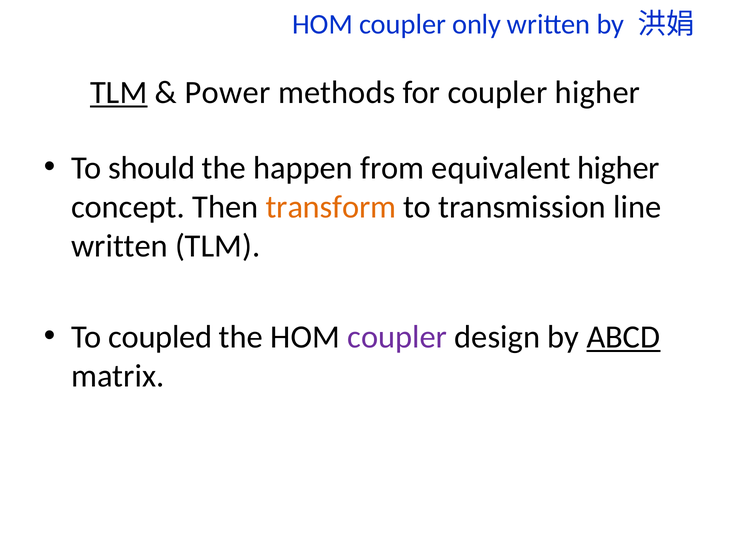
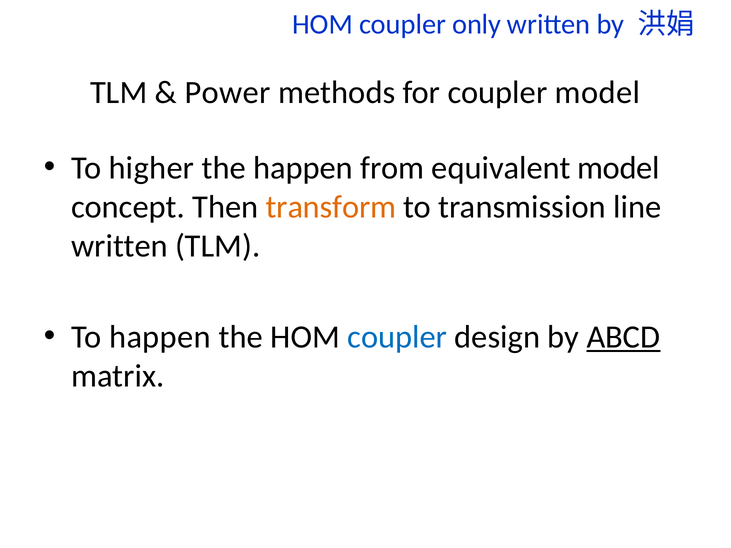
TLM underline: present -> none (119, 93)
coupler higher: higher -> model (597, 93)
should: should -> higher (151, 168)
equivalent higher: higher -> model (618, 168)
To coupled: coupled -> happen (160, 337)
coupler colour: purple -> blue (397, 337)
